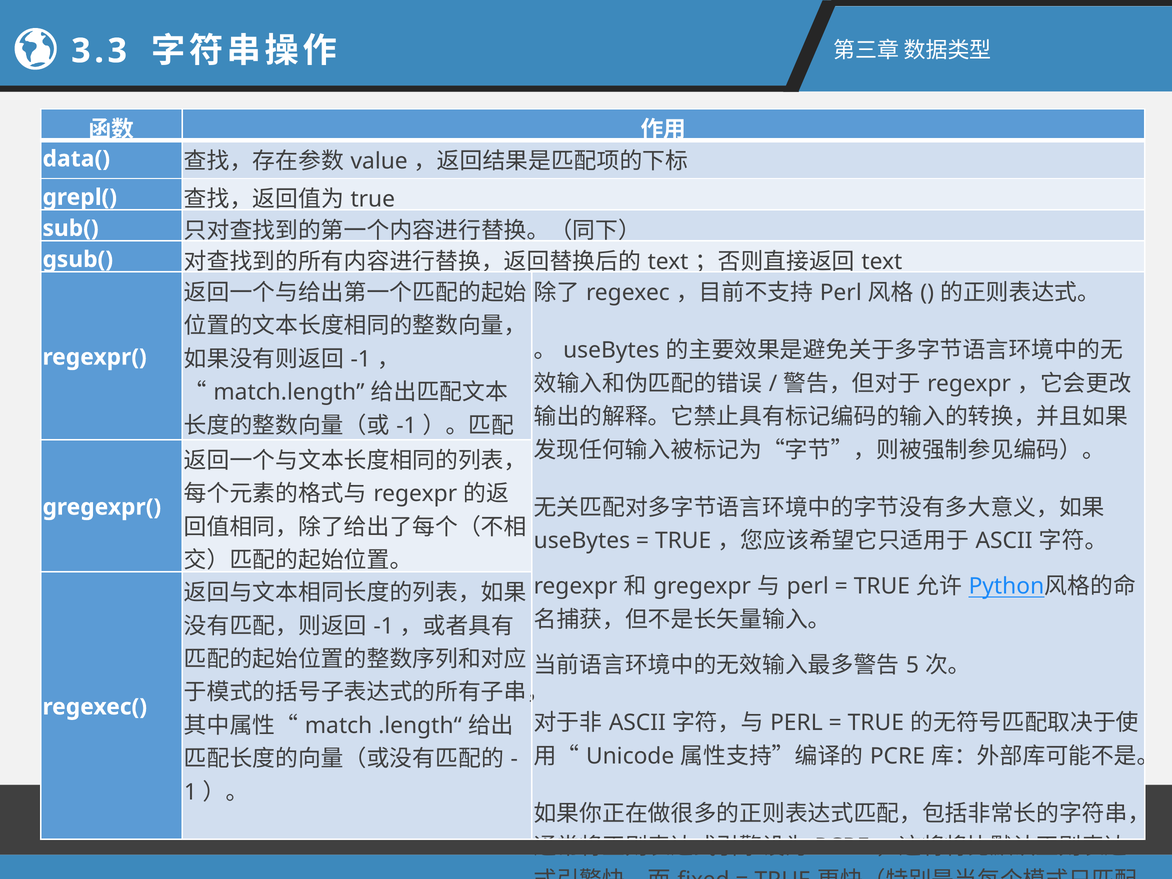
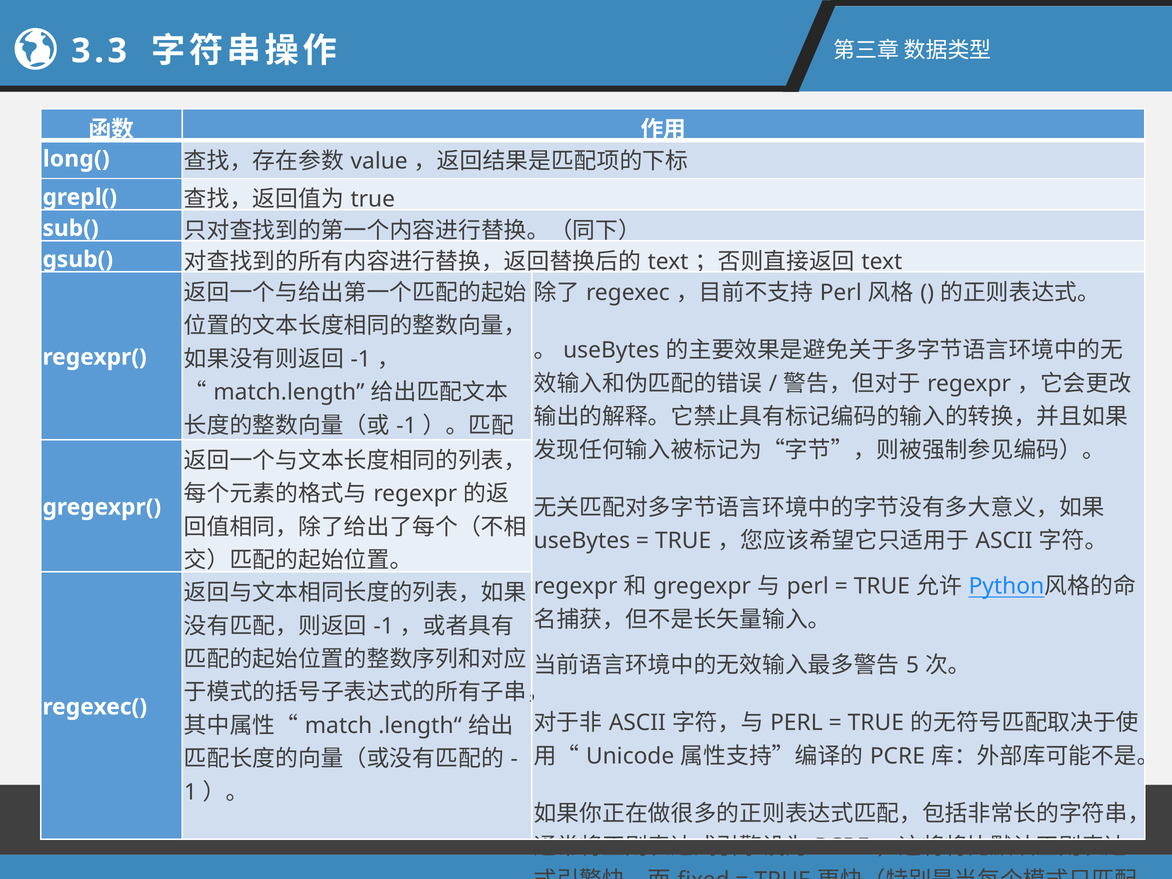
data(: data( -> long( (76, 159)
